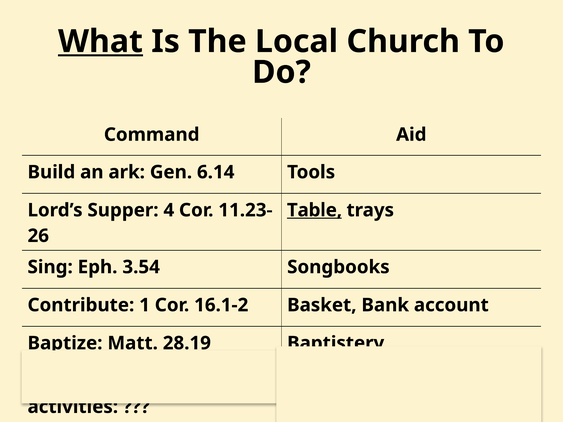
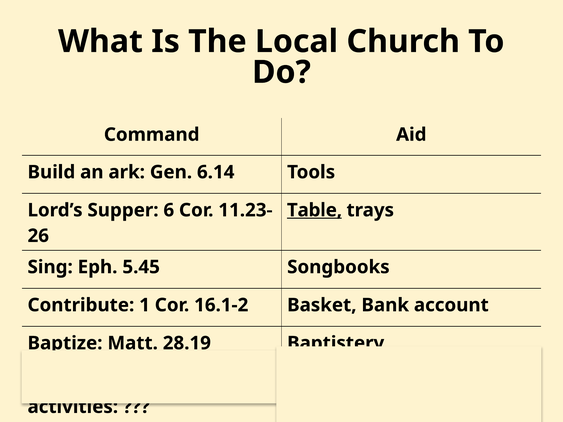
What underline: present -> none (100, 42)
4: 4 -> 6 (169, 210)
3.54: 3.54 -> 5.45 (141, 267)
